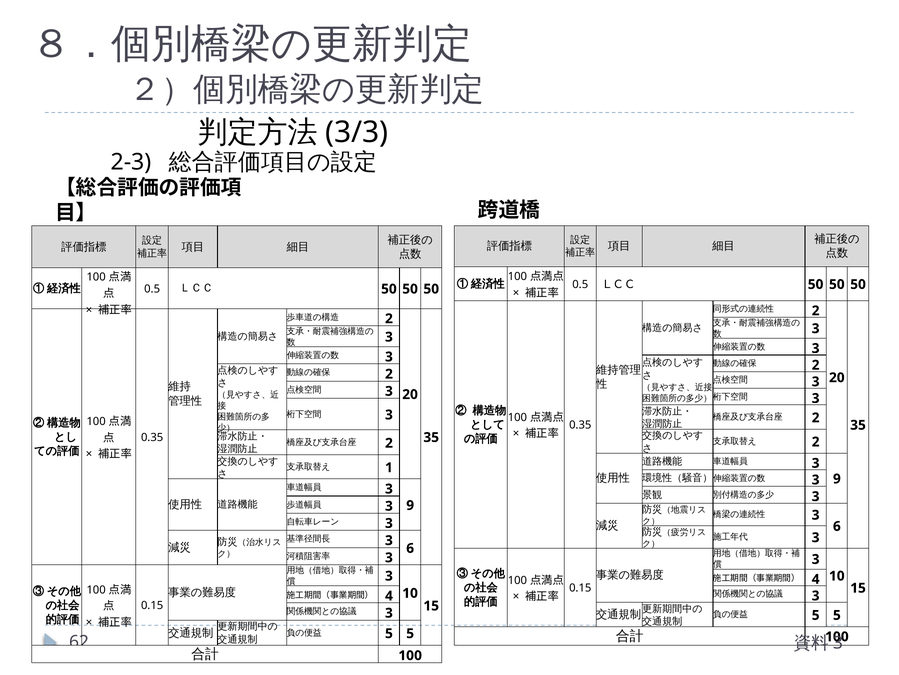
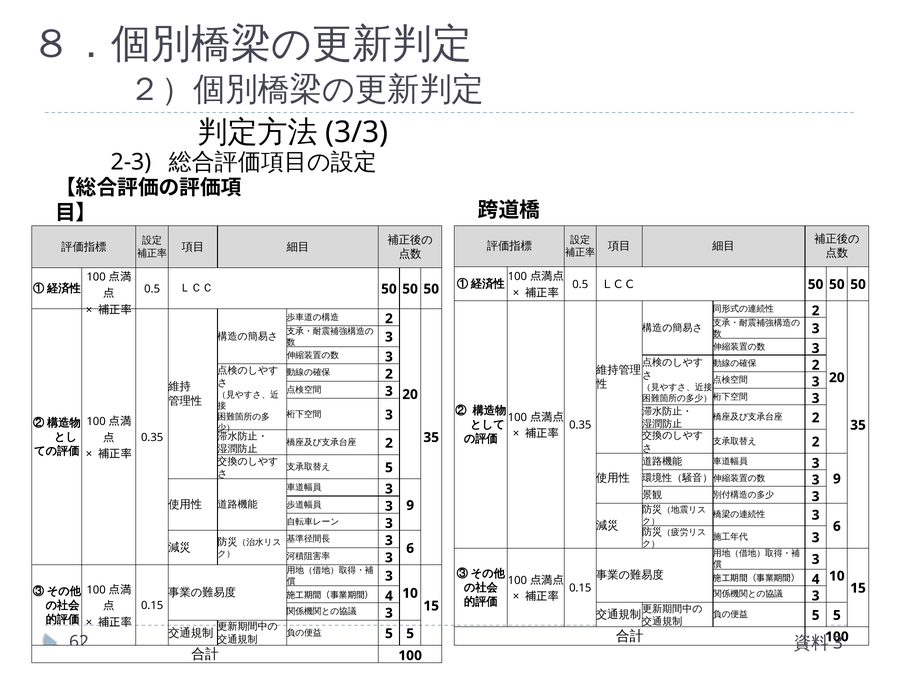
1: 1 -> 5 (389, 467)
